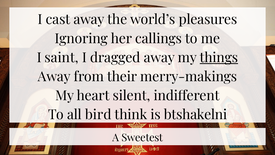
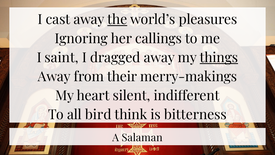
the underline: none -> present (117, 20)
btshakelni: btshakelni -> bitterness (195, 114)
Sweetest: Sweetest -> Salaman (142, 138)
